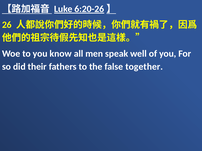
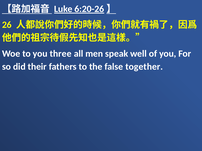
know: know -> three (61, 54)
